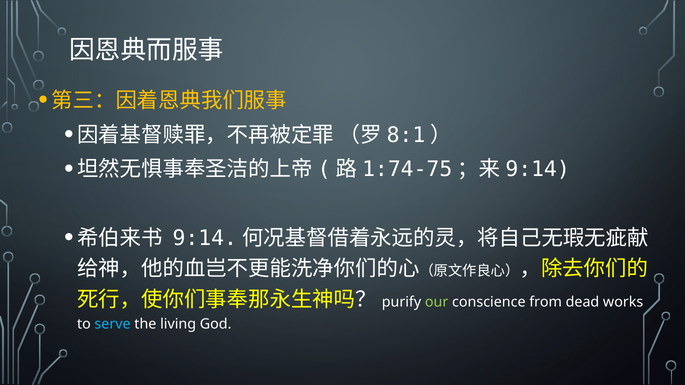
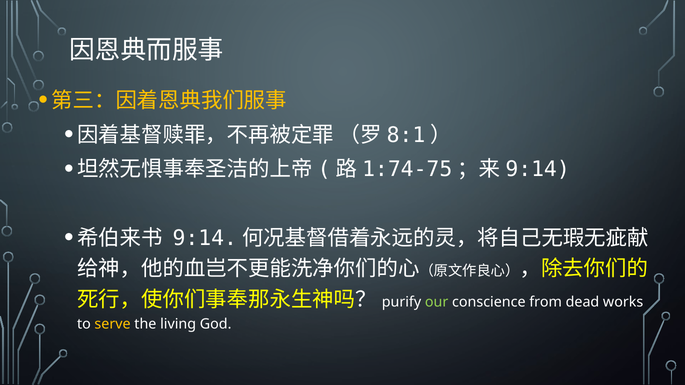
serve colour: light blue -> yellow (113, 324)
